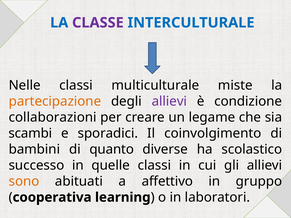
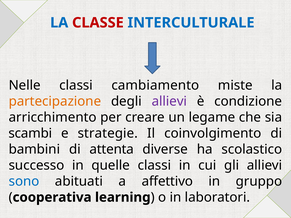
CLASSE colour: purple -> red (98, 23)
multiculturale: multiculturale -> cambiamento (155, 86)
collaborazioni: collaborazioni -> arricchimento (53, 118)
sporadici: sporadici -> strategie (108, 134)
quanto: quanto -> attenta (112, 150)
sono colour: orange -> blue (24, 182)
